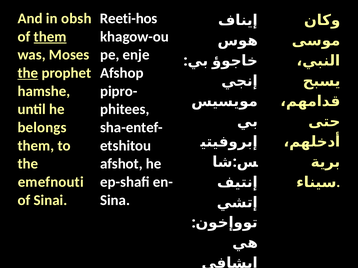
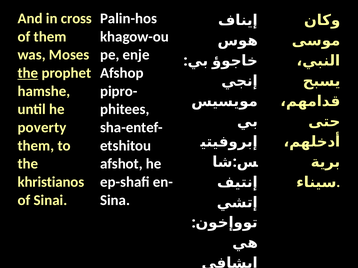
obsh: obsh -> cross (76, 18)
Reeti-hos: Reeti-hos -> Palin-hos (129, 18)
them underline: present -> none (50, 37)
belongs: belongs -> poverty (42, 128)
emefnouti: emefnouti -> khristianos (51, 182)
